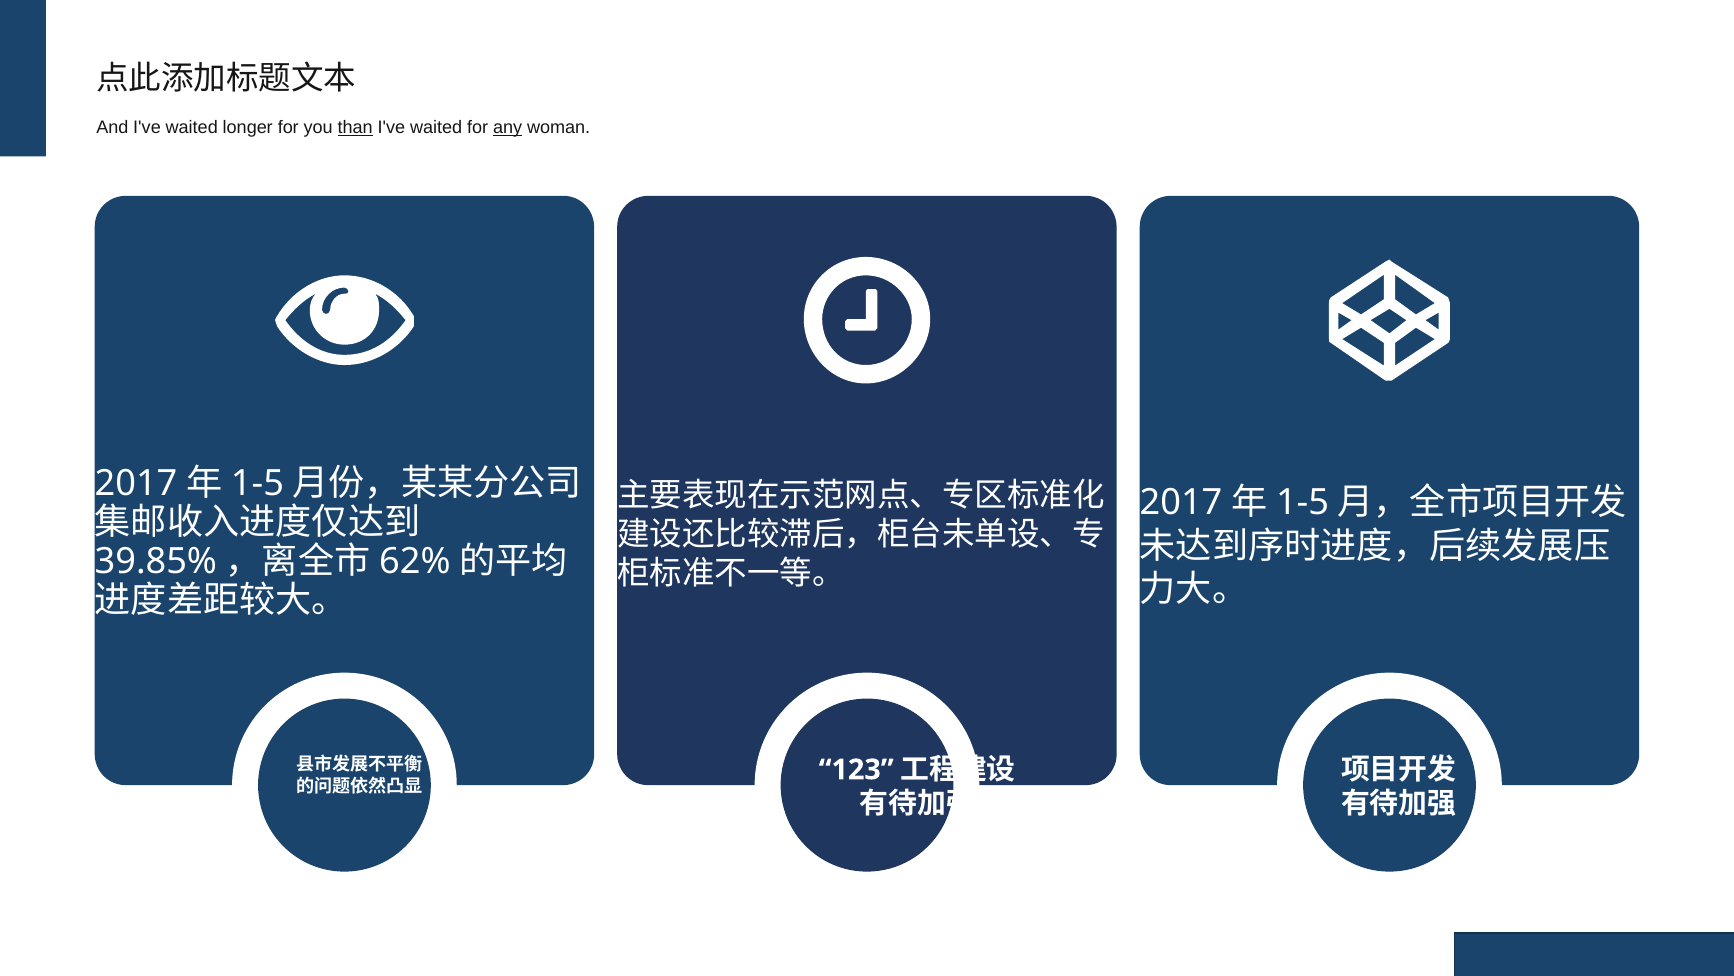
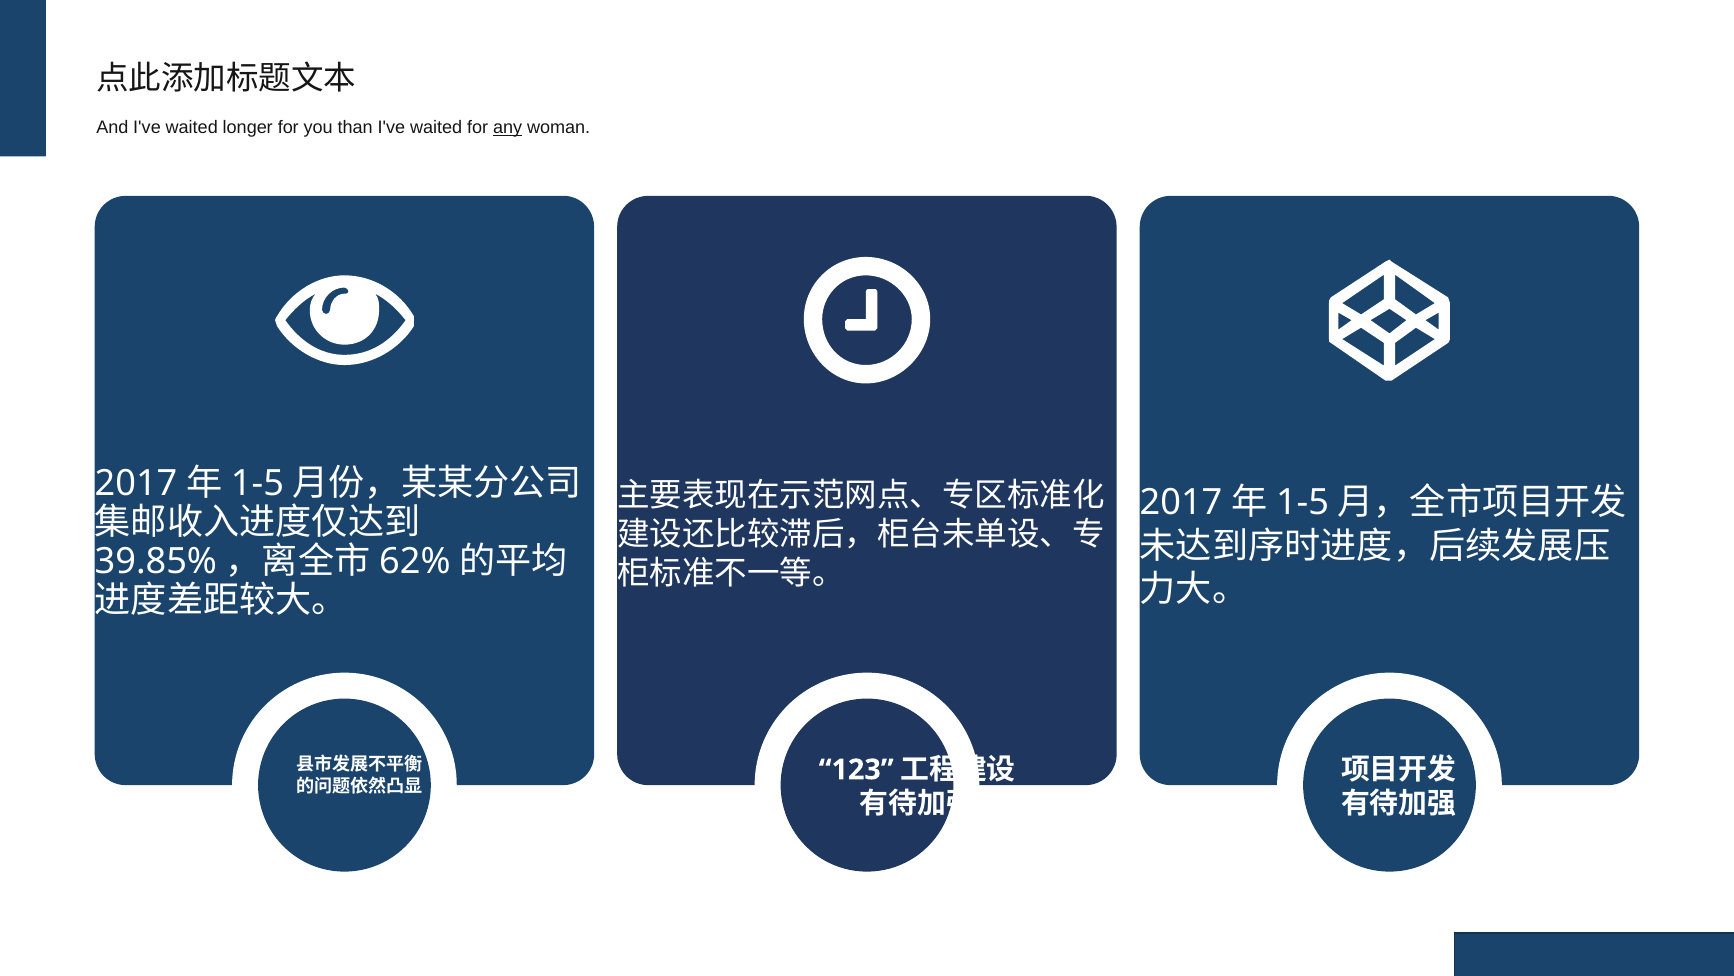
than underline: present -> none (355, 127)
